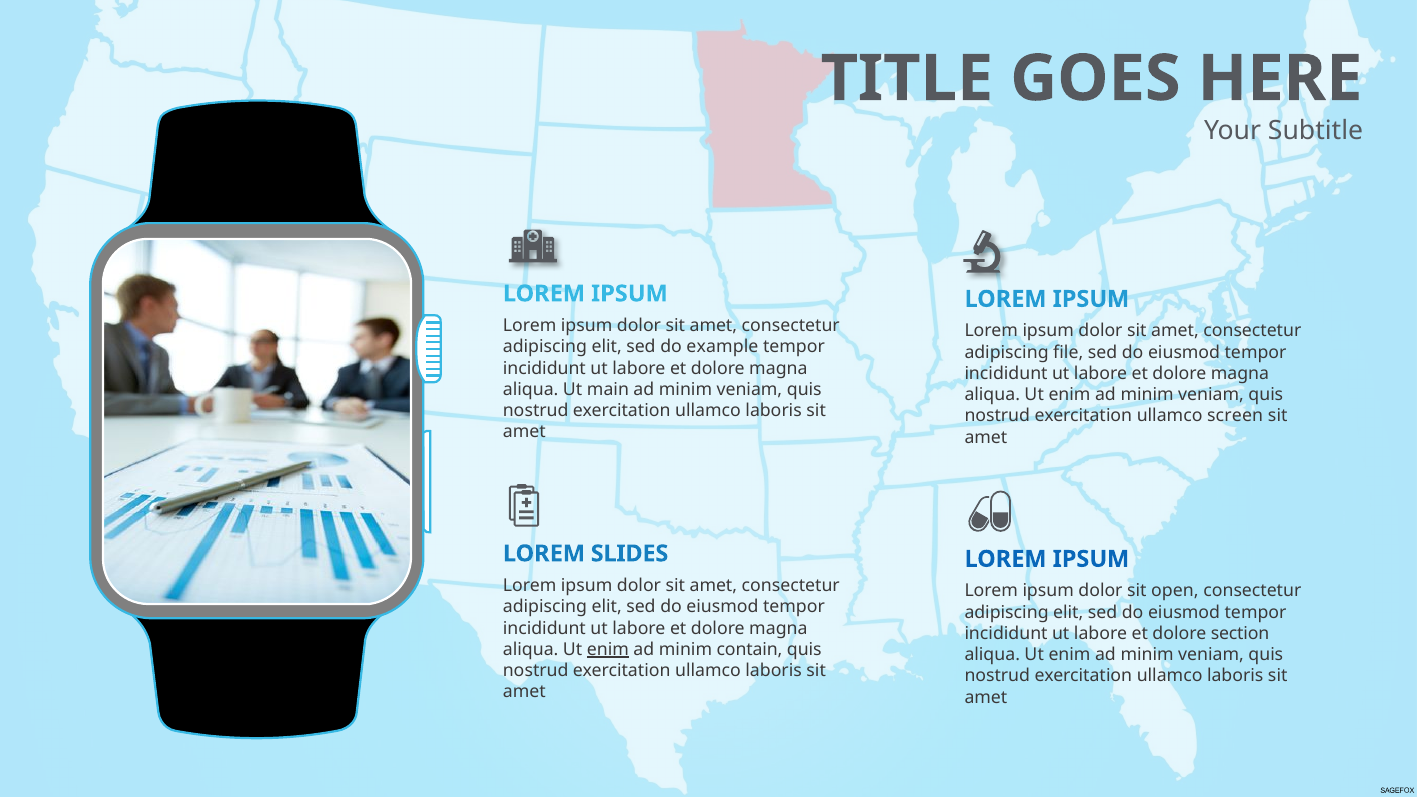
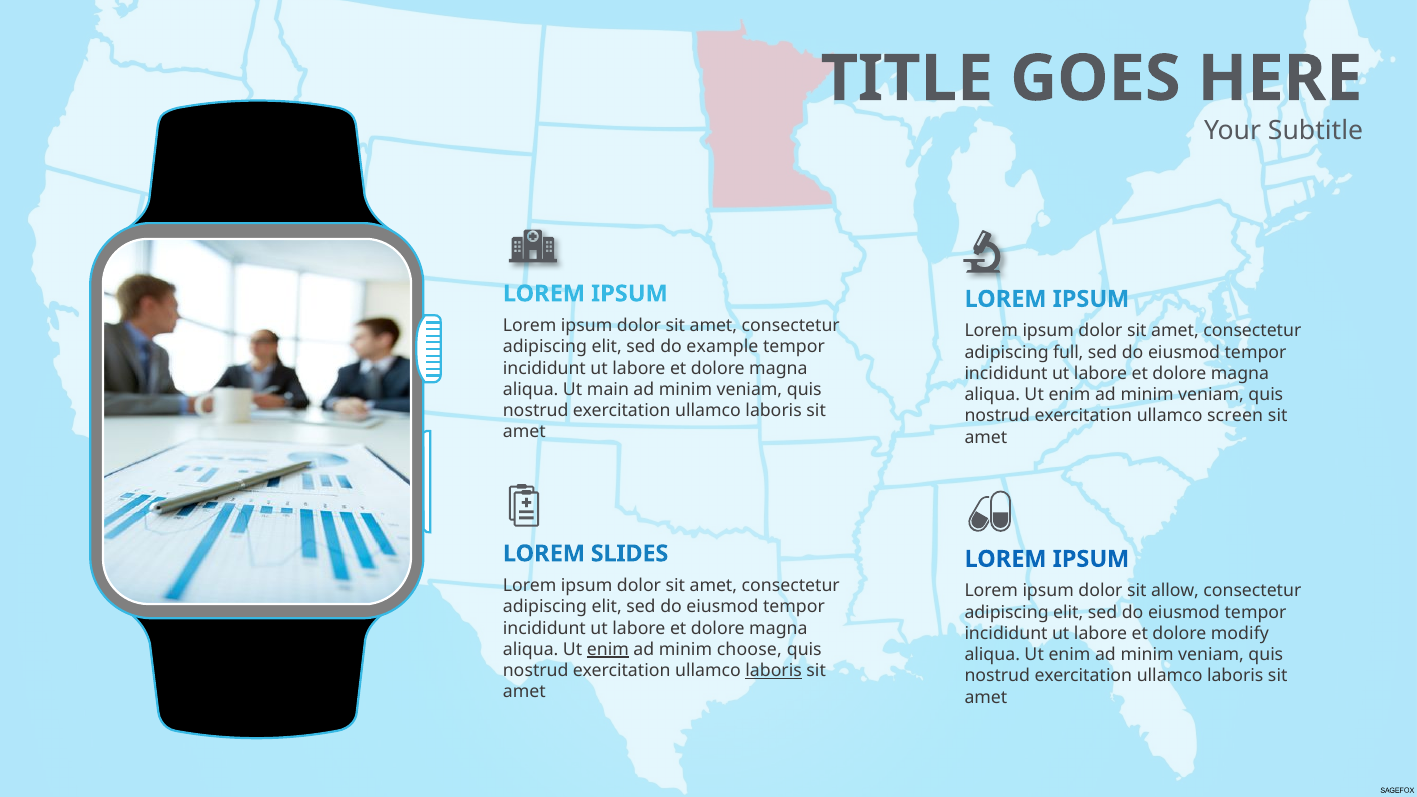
file: file -> full (1068, 352)
open: open -> allow (1175, 591)
section: section -> modify (1240, 634)
contain: contain -> choose (749, 649)
laboris underline: none -> present (774, 671)
